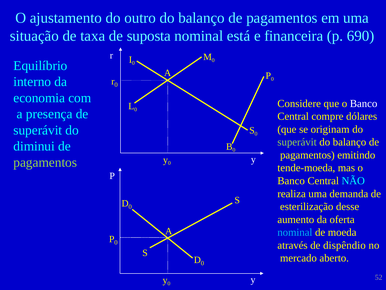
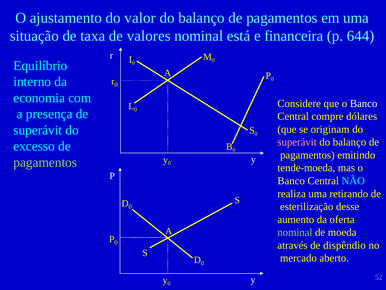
outro: outro -> valor (140, 18)
suposta: suposta -> valores (149, 36)
690: 690 -> 644 (361, 36)
superávit colour: light green -> pink (297, 142)
diminui: diminui -> excesso (34, 146)
demanda: demanda -> retirando (349, 193)
nominal colour: light blue -> light green (295, 232)
